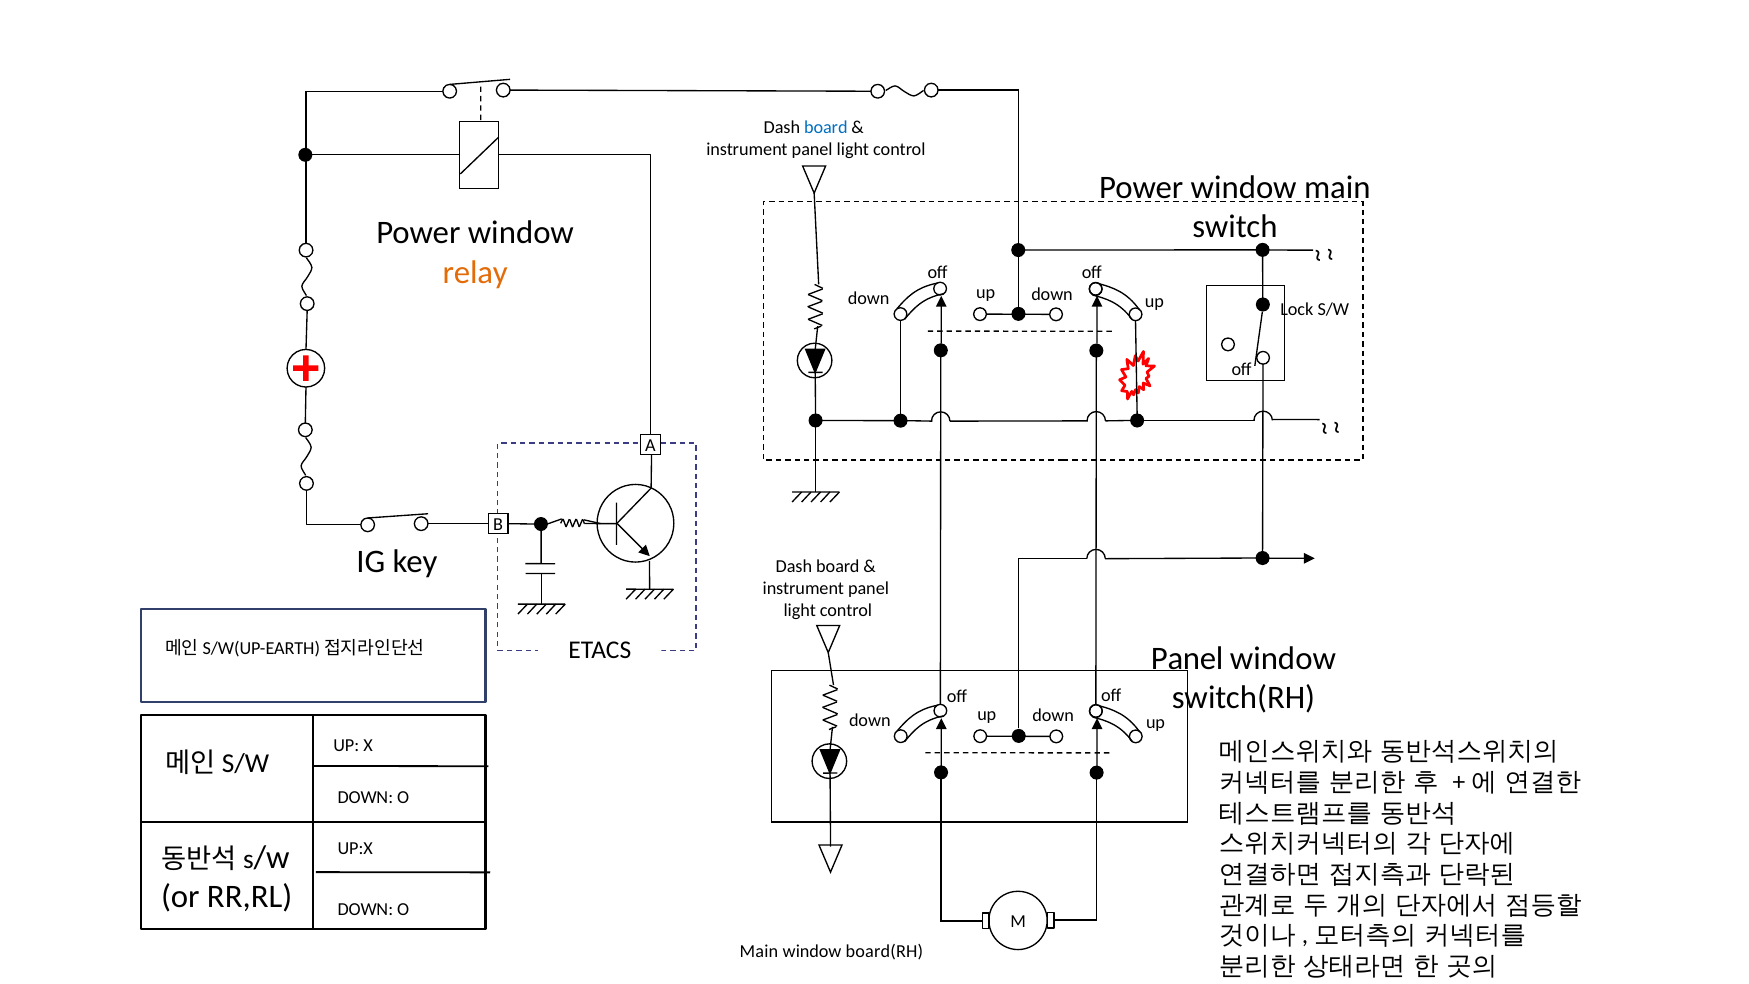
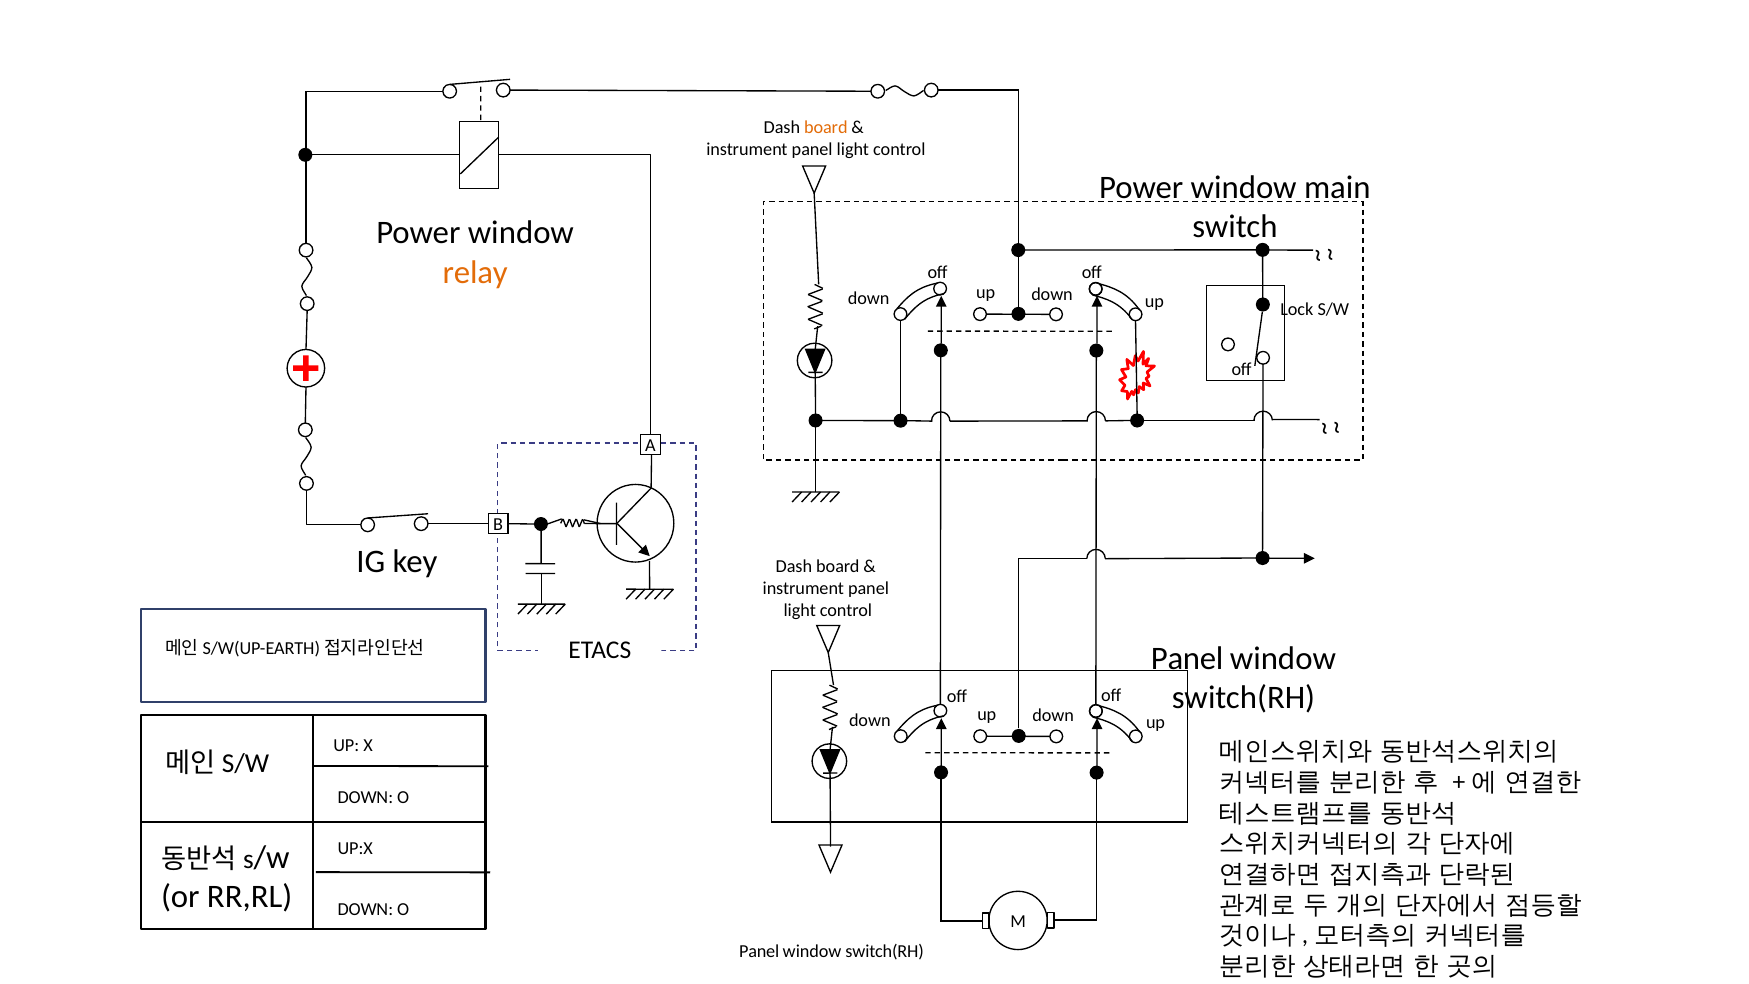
board colour: blue -> orange (826, 128)
Main: Main -> Panel (759, 951)
board(RH: board(RH -> switch(RH (885, 951)
